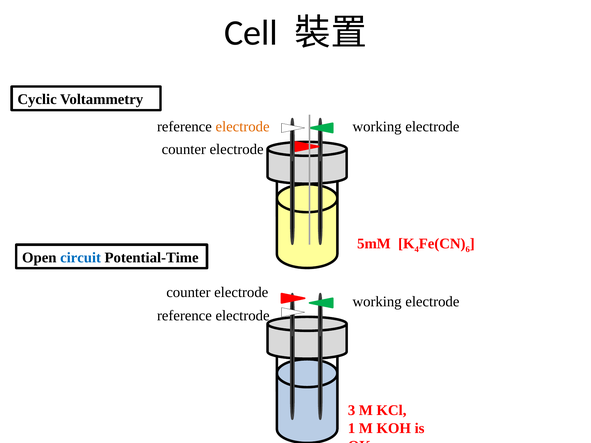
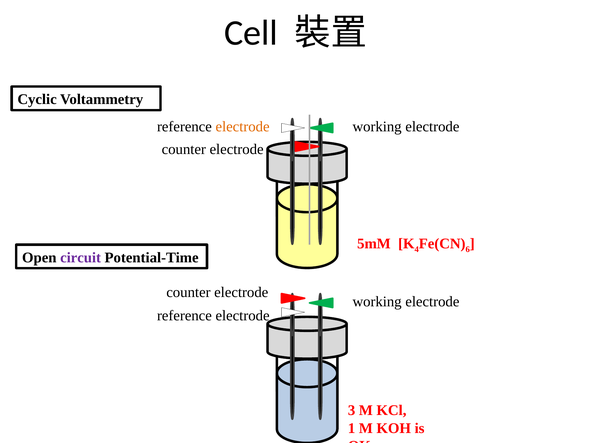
circuit colour: blue -> purple (81, 258)
